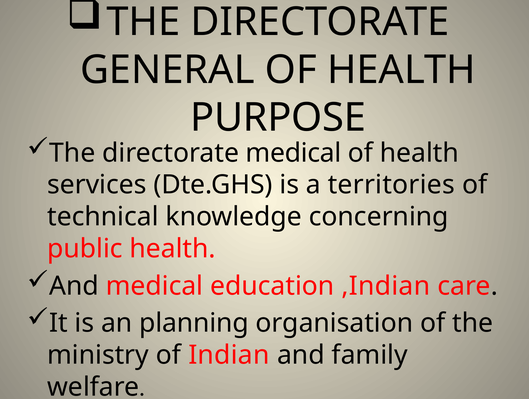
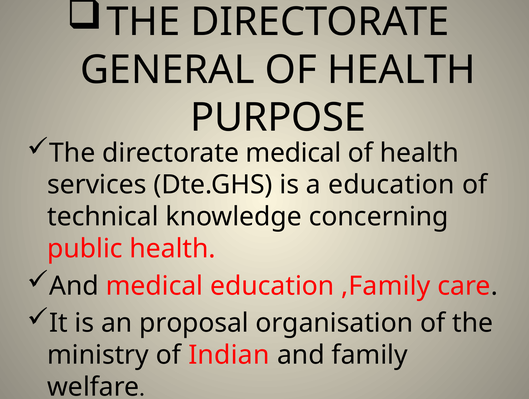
a territories: territories -> education (391, 185)
,Indian: ,Indian -> ,Family (386, 285)
planning: planning -> proposal (194, 323)
